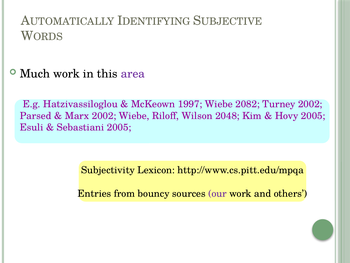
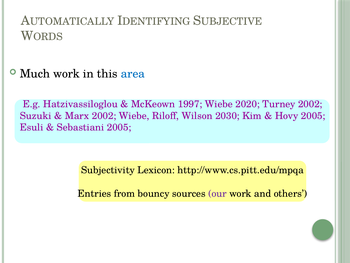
area colour: purple -> blue (133, 74)
2082: 2082 -> 2020 (248, 104)
Parsed: Parsed -> Suzuki (36, 116)
2048: 2048 -> 2030 (228, 116)
